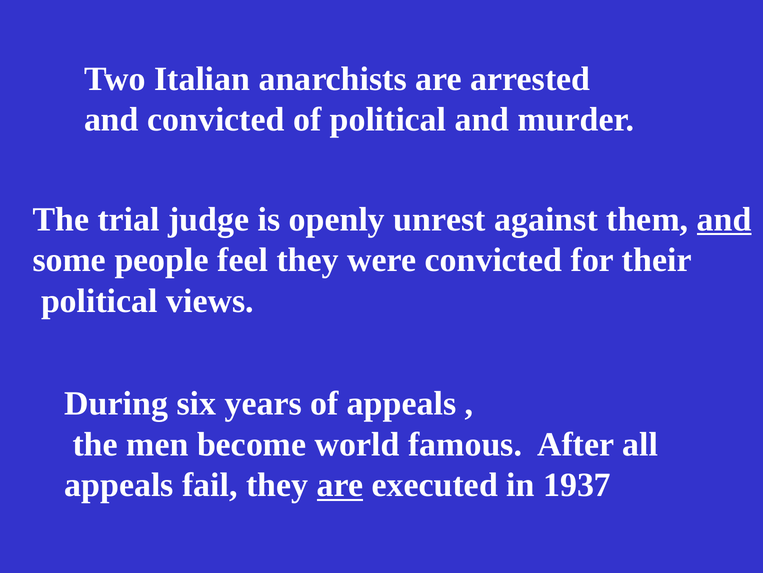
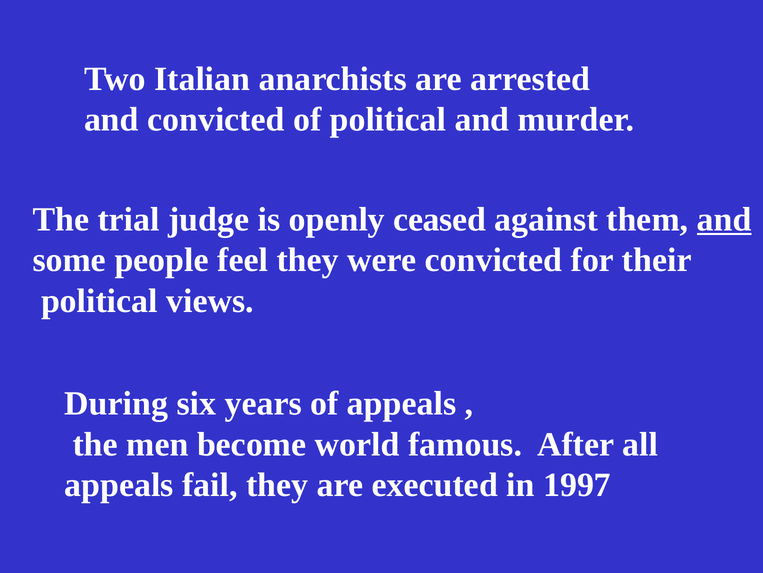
unrest: unrest -> ceased (440, 219)
are underline: present -> none (340, 485)
1937: 1937 -> 1997 (577, 485)
